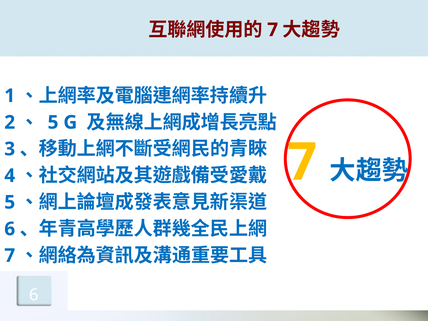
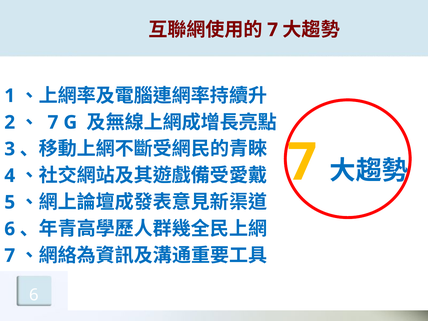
5: 5 -> 7 (53, 122)
